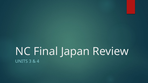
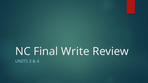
Japan: Japan -> Write (75, 52)
